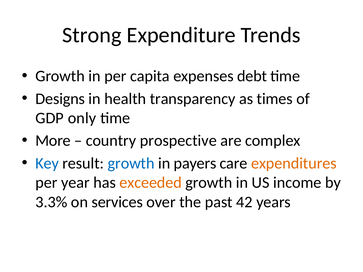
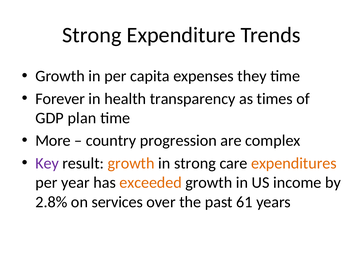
debt: debt -> they (252, 76)
Designs: Designs -> Forever (60, 99)
only: only -> plan (82, 118)
prospective: prospective -> progression (178, 141)
Key colour: blue -> purple (47, 163)
growth colour: blue -> orange (131, 163)
in payers: payers -> strong (195, 163)
3.3%: 3.3% -> 2.8% (51, 202)
42: 42 -> 61 (244, 202)
